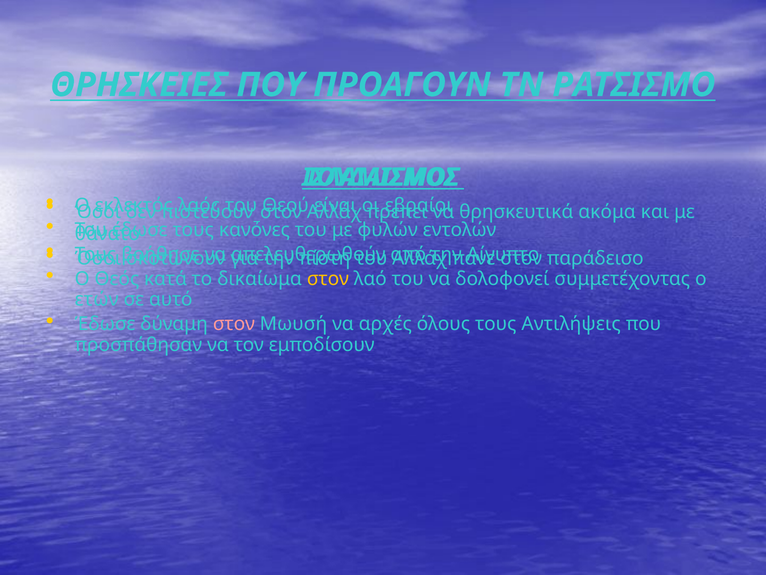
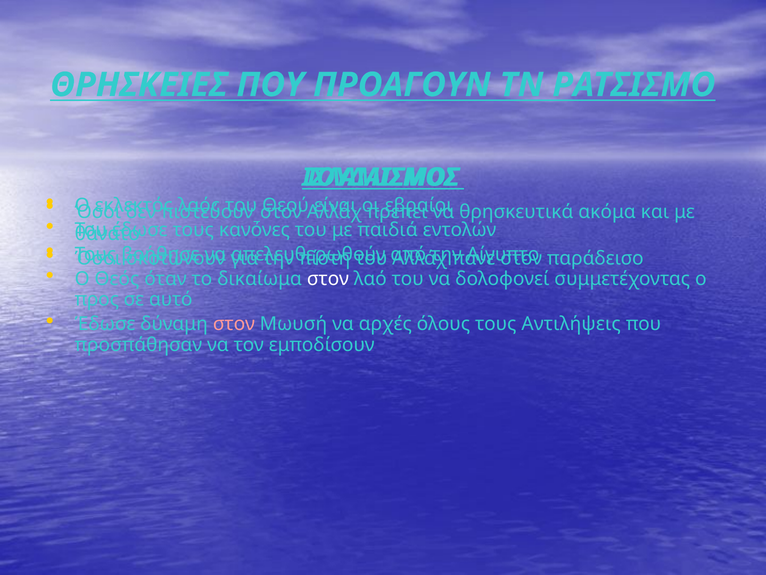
φυλών: φυλών -> παιδιά (388, 230)
κατά: κατά -> όταν (165, 279)
στον colour: yellow -> white (328, 279)
ετών: ετών -> προς (97, 299)
